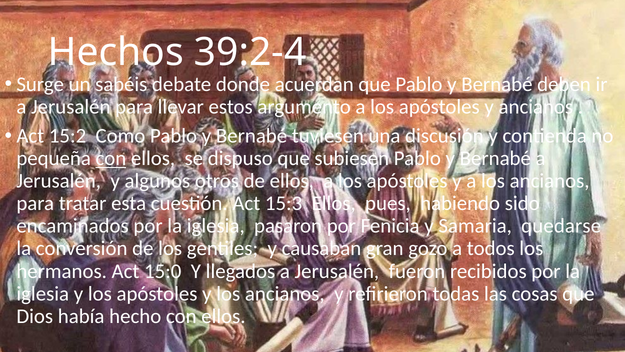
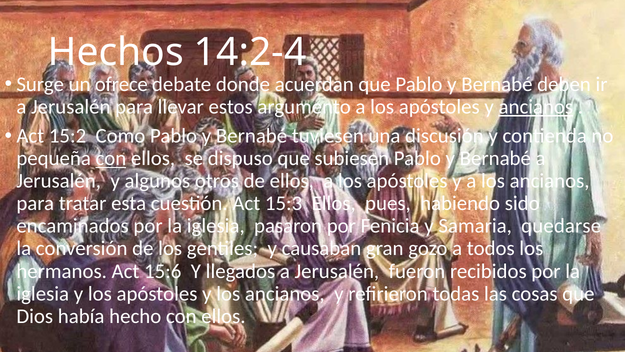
39:2-4: 39:2-4 -> 14:2-4 (250, 52)
sabéis: sabéis -> ofrece (121, 84)
ancianos underline: none -> present (536, 107)
15:0: 15:0 -> 15:6 (163, 271)
